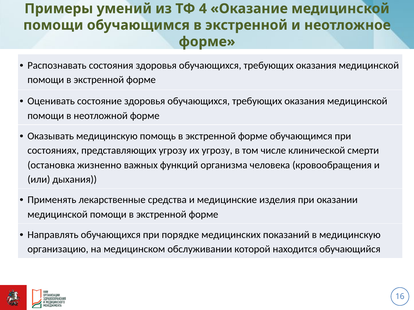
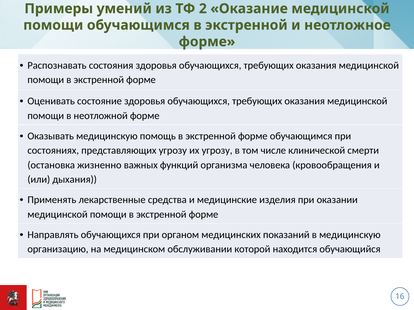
4: 4 -> 2 (203, 9)
порядке: порядке -> органом (180, 235)
